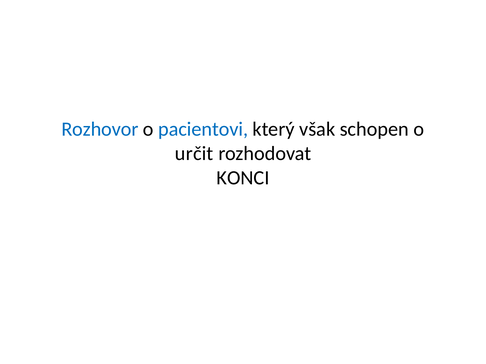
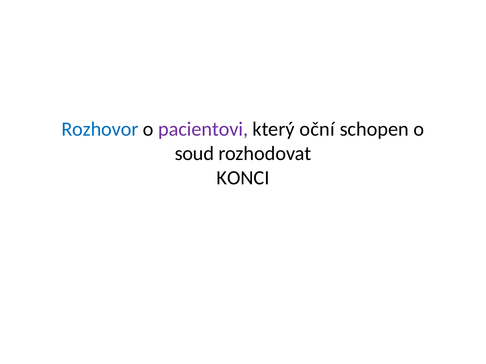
pacientovi colour: blue -> purple (203, 129)
však: však -> oční (317, 129)
určit: určit -> soud (194, 154)
